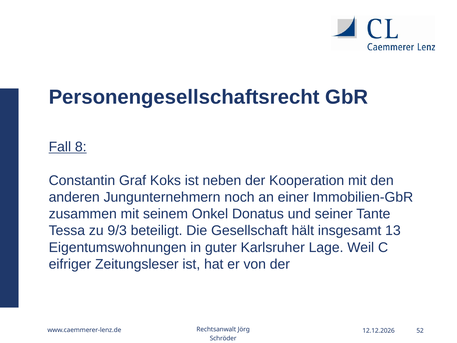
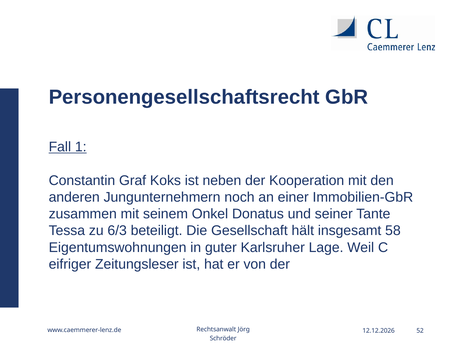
8: 8 -> 1 (81, 147)
9/3: 9/3 -> 6/3 (117, 231)
13: 13 -> 58 (393, 231)
